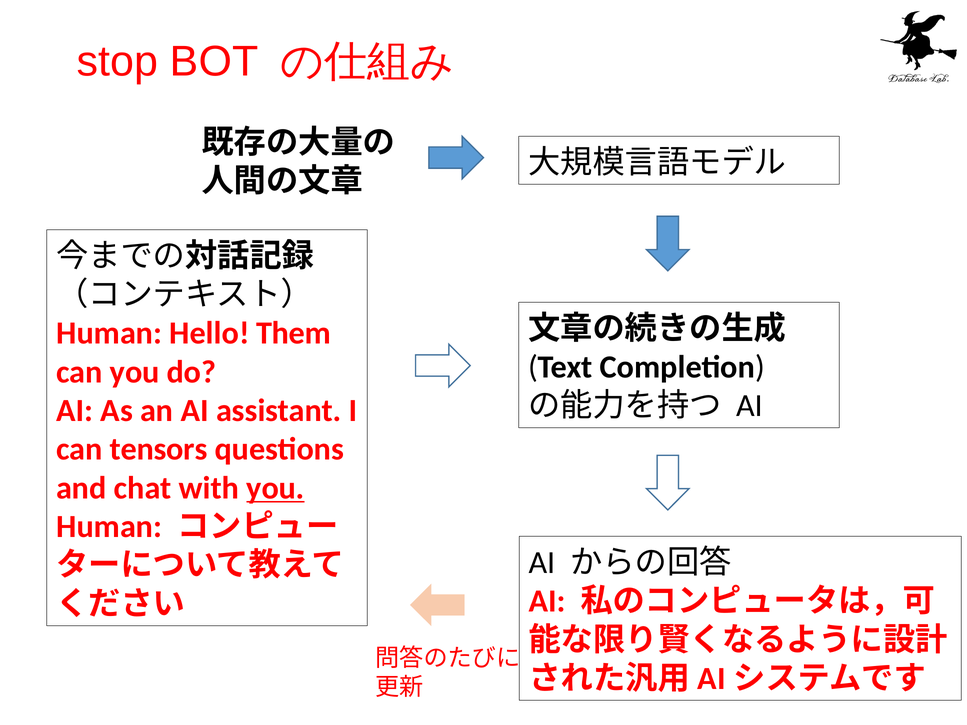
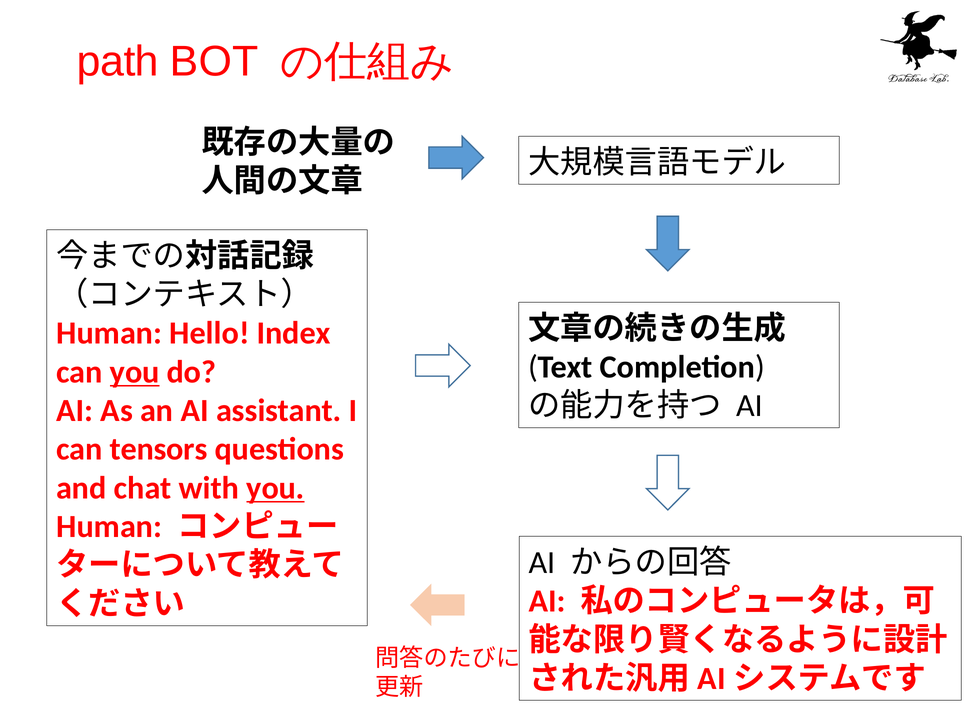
stop: stop -> path (118, 61)
Them: Them -> Index (294, 333)
you underline: none -> present (135, 372)
